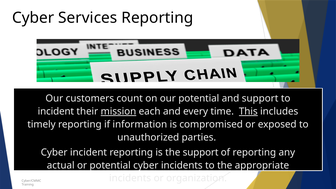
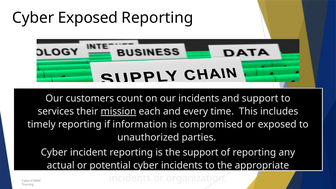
Cyber Services: Services -> Exposed (88, 18)
our potential: potential -> incidents (199, 98)
incident: incident -> services (56, 111)
This underline: present -> none (248, 111)
